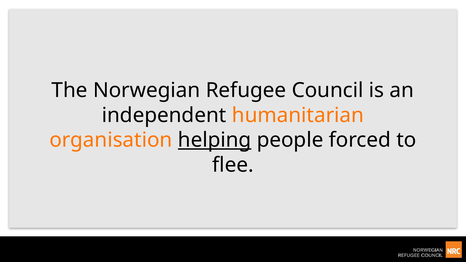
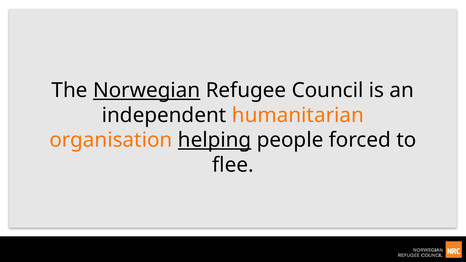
Norwegian underline: none -> present (147, 90)
